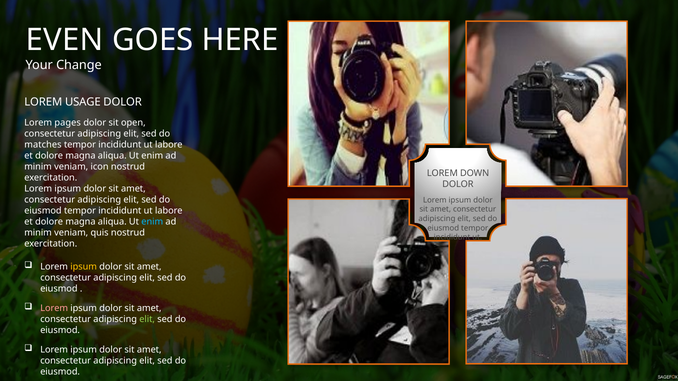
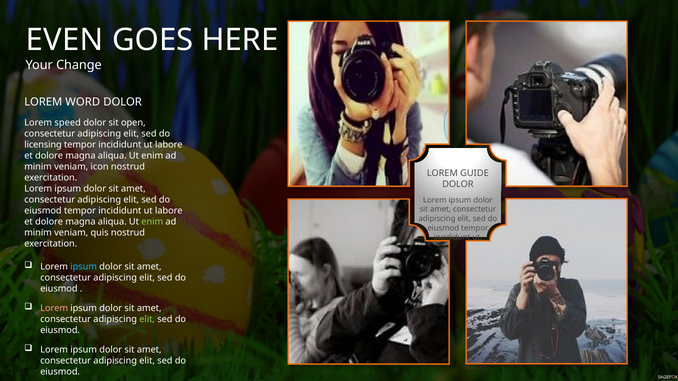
USAGE: USAGE -> WORD (83, 102)
pages: pages -> speed (68, 123)
matches: matches -> licensing (43, 145)
DOWN: DOWN -> GUIDE (475, 173)
enim colour: light blue -> light green (152, 222)
ipsum colour: yellow -> light blue (84, 267)
